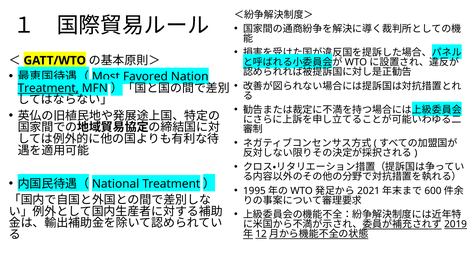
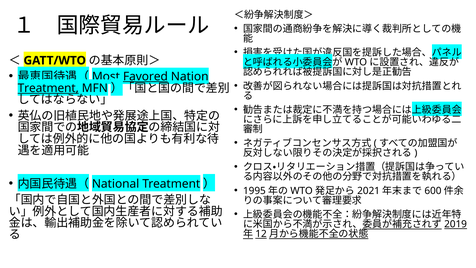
Favored underline: none -> present (145, 76)
